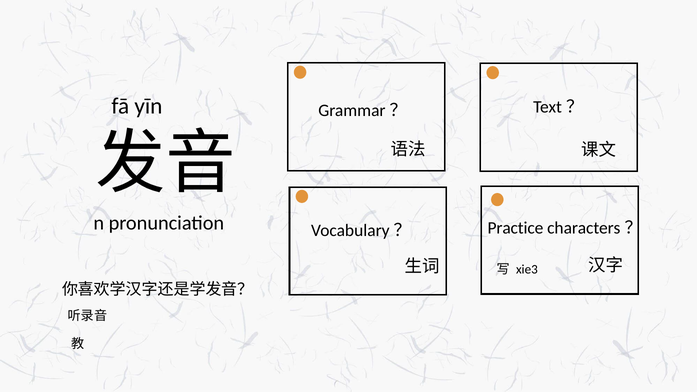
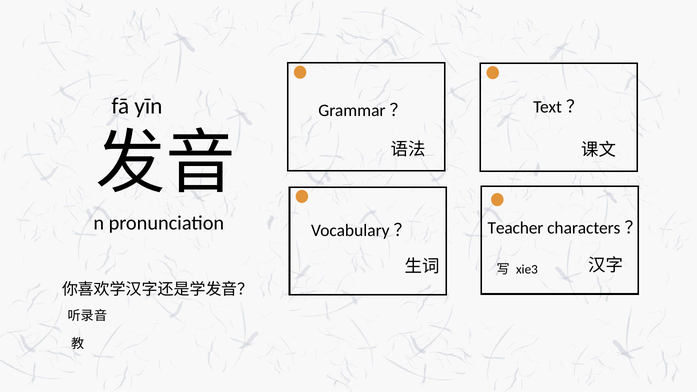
Practice: Practice -> Teacher (515, 228)
